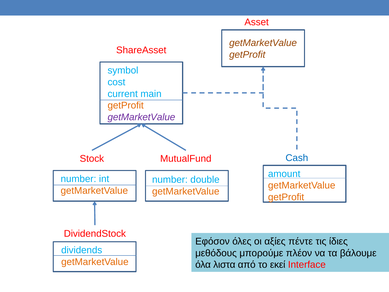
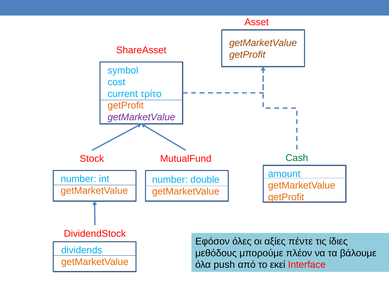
main: main -> τρίτο (151, 94)
Cash colour: blue -> green (297, 158)
λιστα: λιστα -> push (224, 265)
